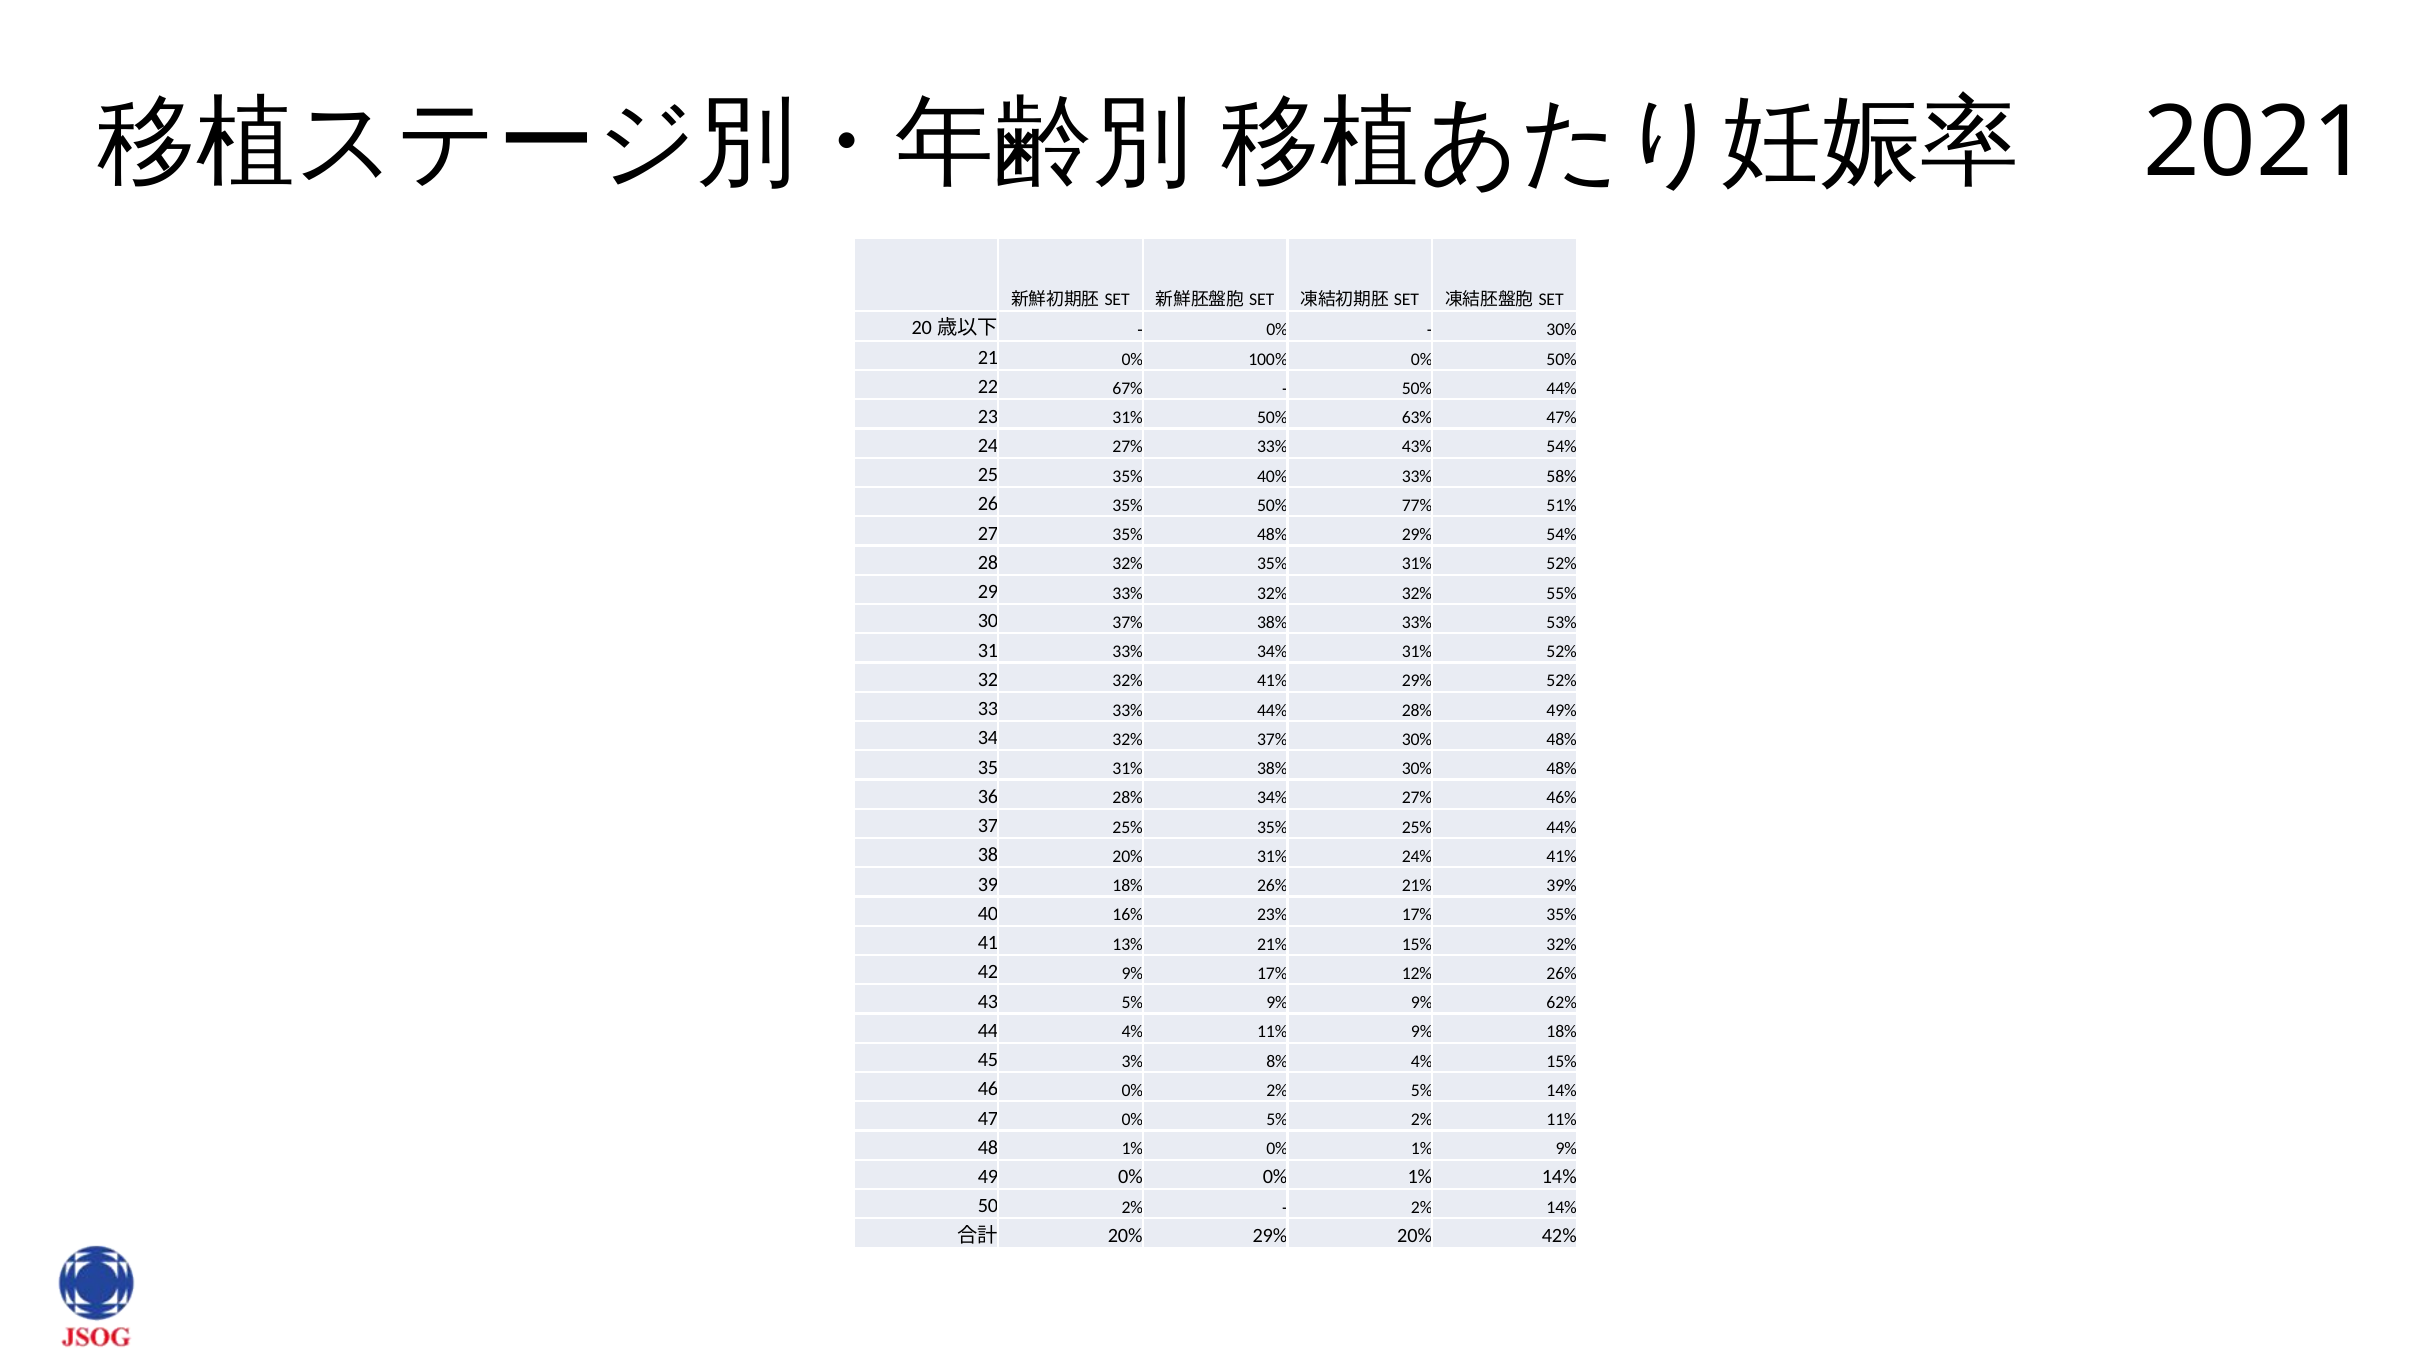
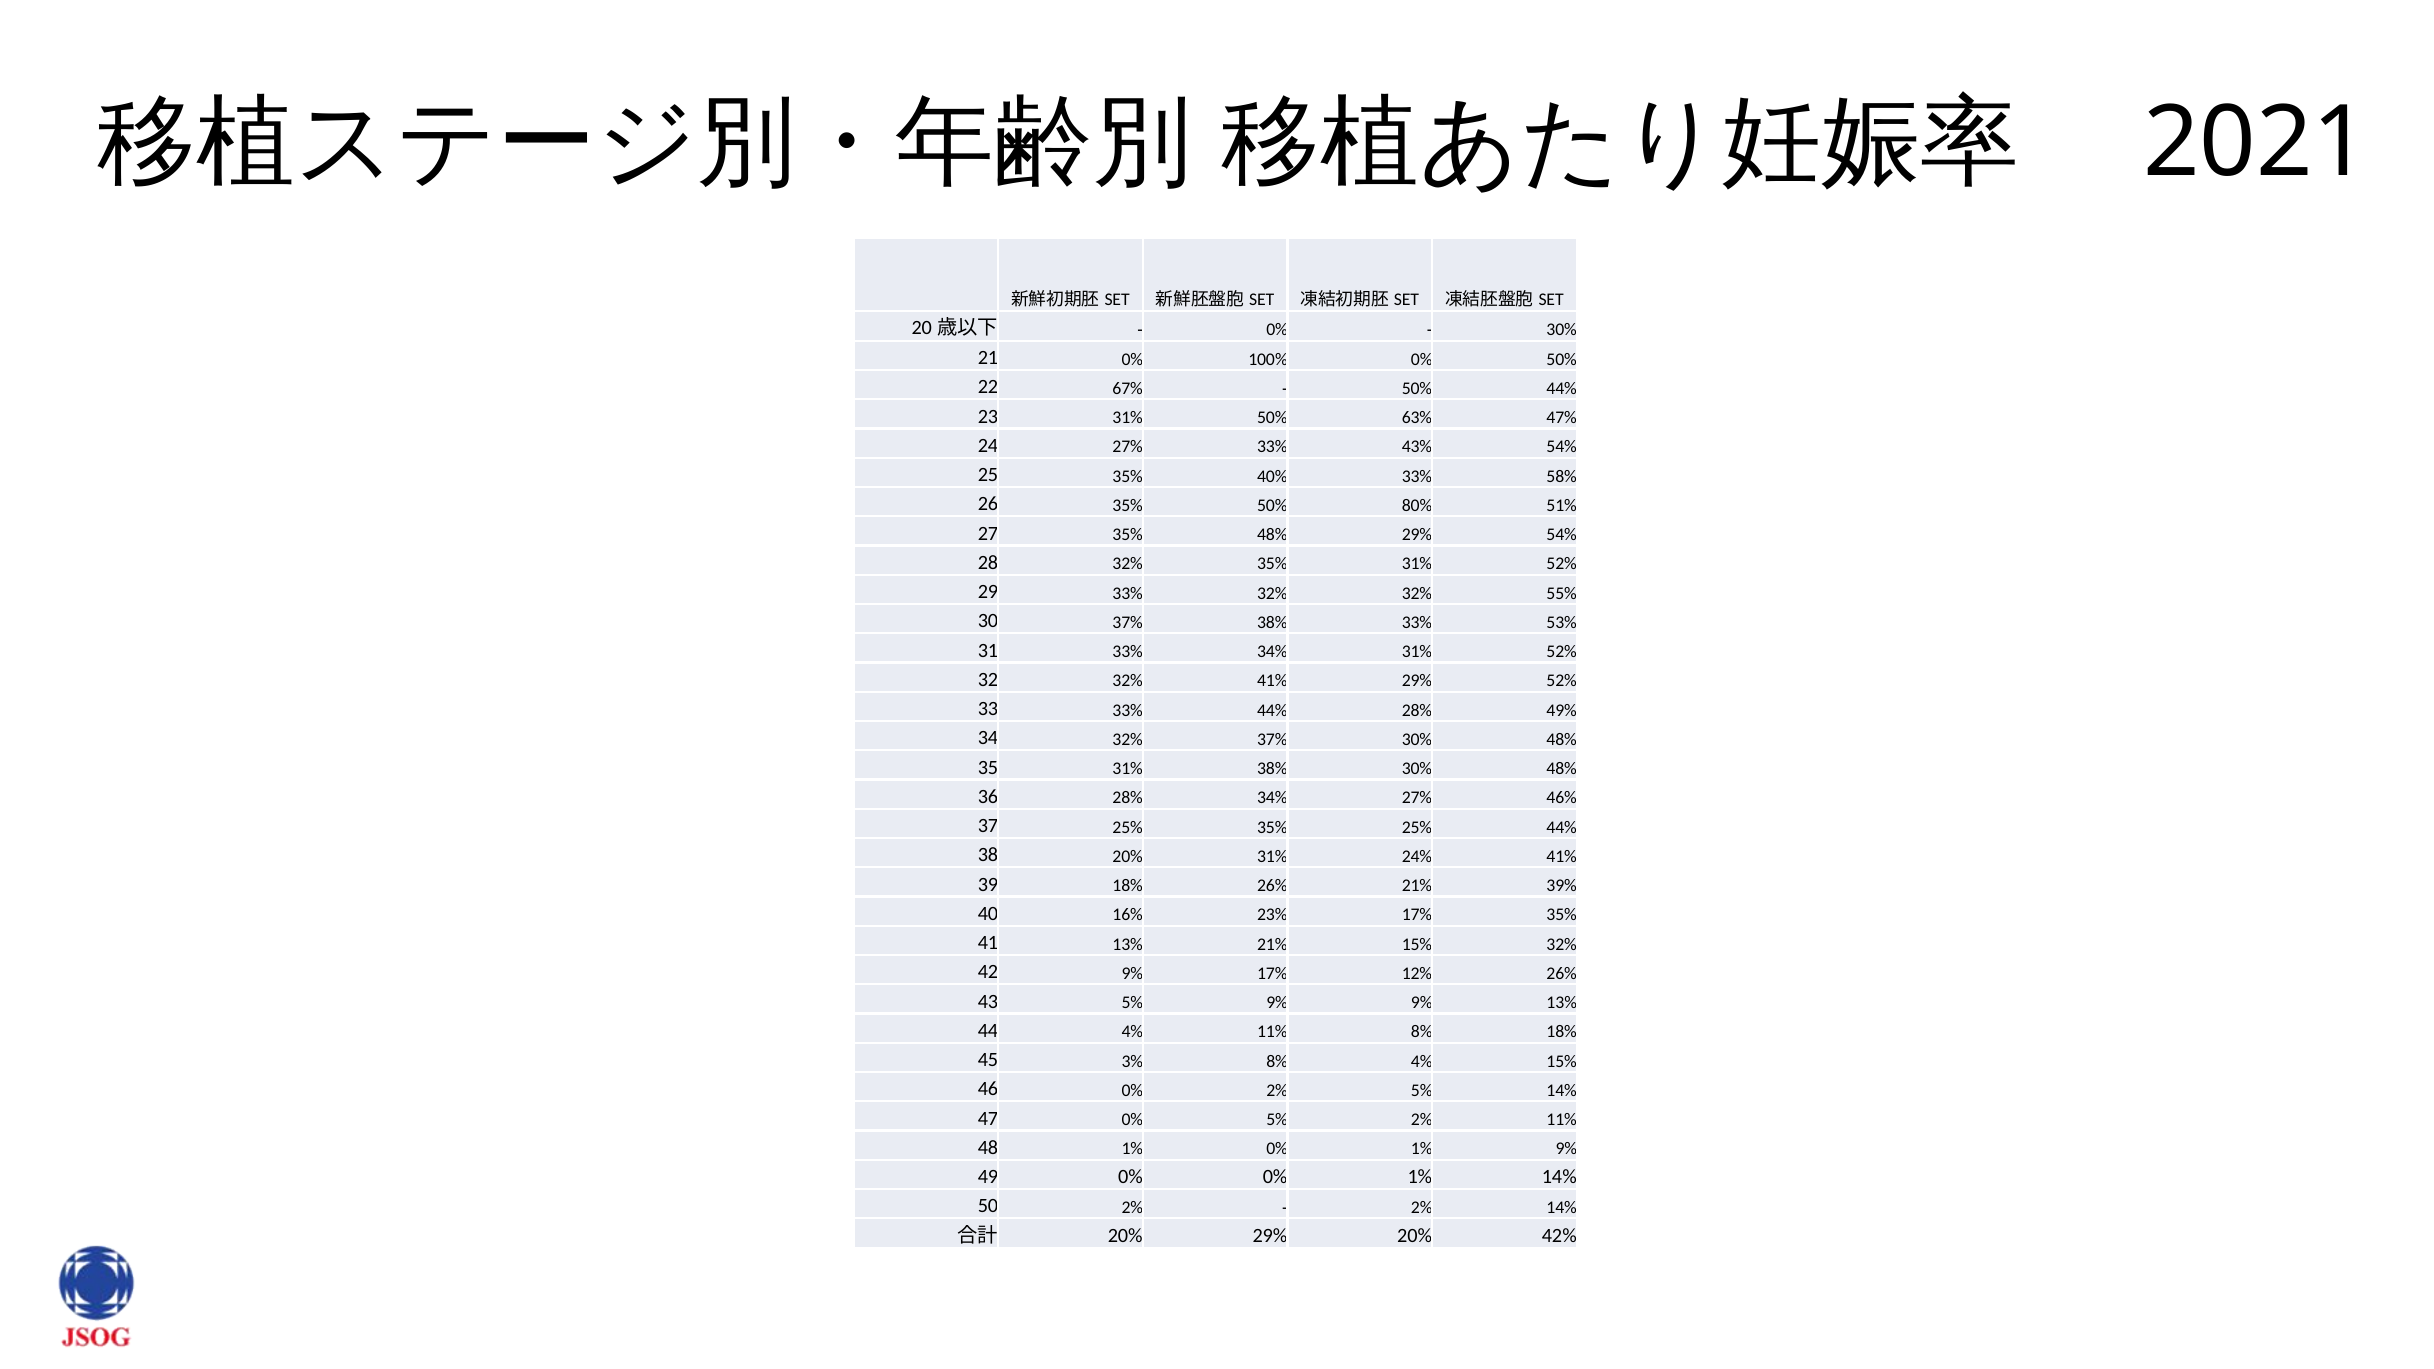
77%: 77% -> 80% (1417, 506)
9% 62%: 62% -> 13% (1562, 1003)
11% 9%: 9% -> 8% (1422, 1032)
